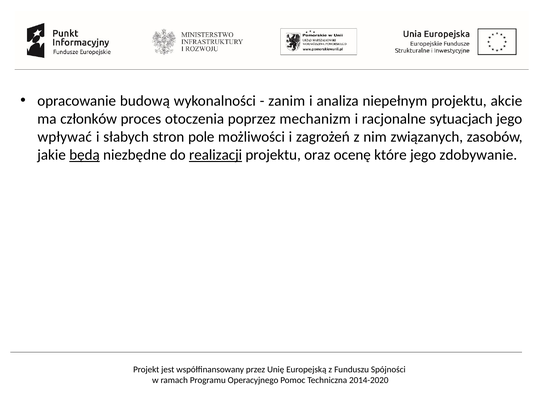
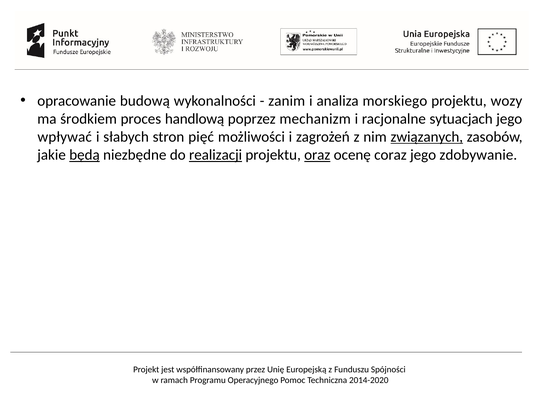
niepełnym: niepełnym -> morskiego (395, 101)
akcie: akcie -> wozy (506, 101)
członków: członków -> środkiem (89, 119)
otoczenia: otoczenia -> handlową (195, 119)
pole: pole -> pięć (201, 137)
związanych underline: none -> present (427, 137)
oraz underline: none -> present (317, 155)
które: które -> coraz (390, 155)
